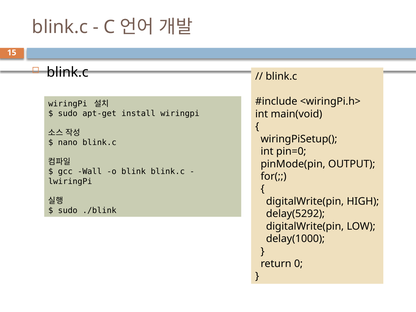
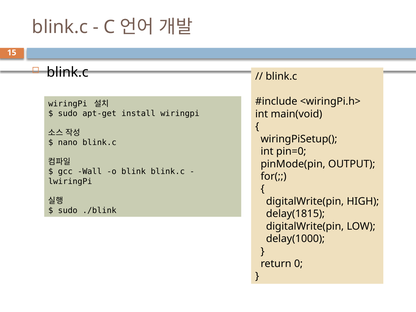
delay(5292: delay(5292 -> delay(1815 (295, 214)
